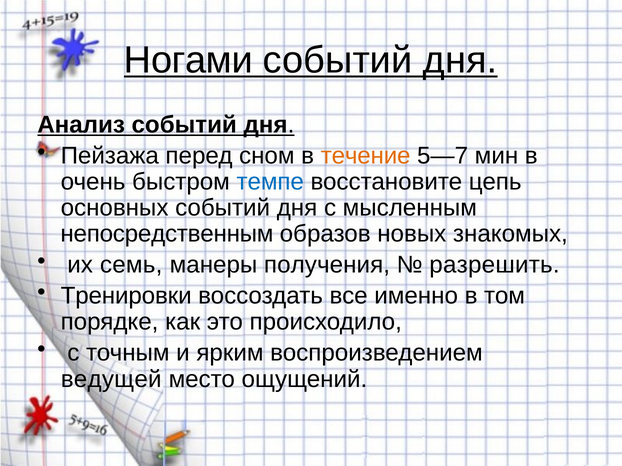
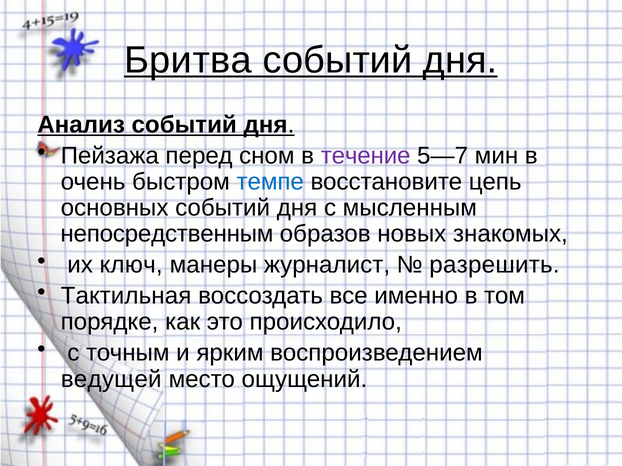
Ногами: Ногами -> Бритва (188, 60)
течение colour: orange -> purple (366, 156)
семь: семь -> ключ (131, 265)
получения: получения -> журналист (327, 265)
Тренировки: Тренировки -> Тактильная (126, 296)
